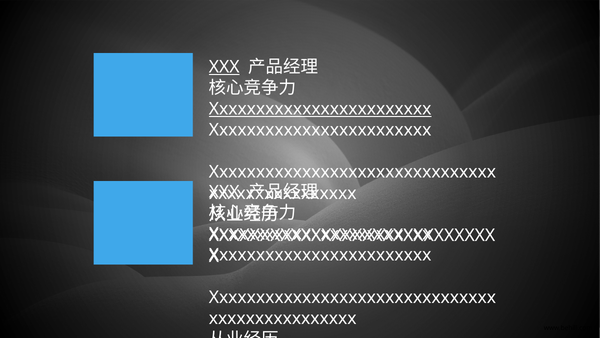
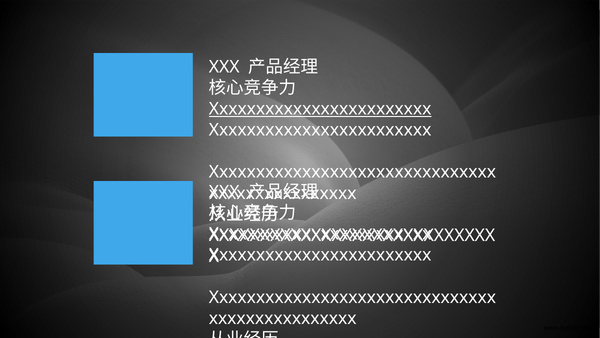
XXX underline: present -> none (224, 67)
